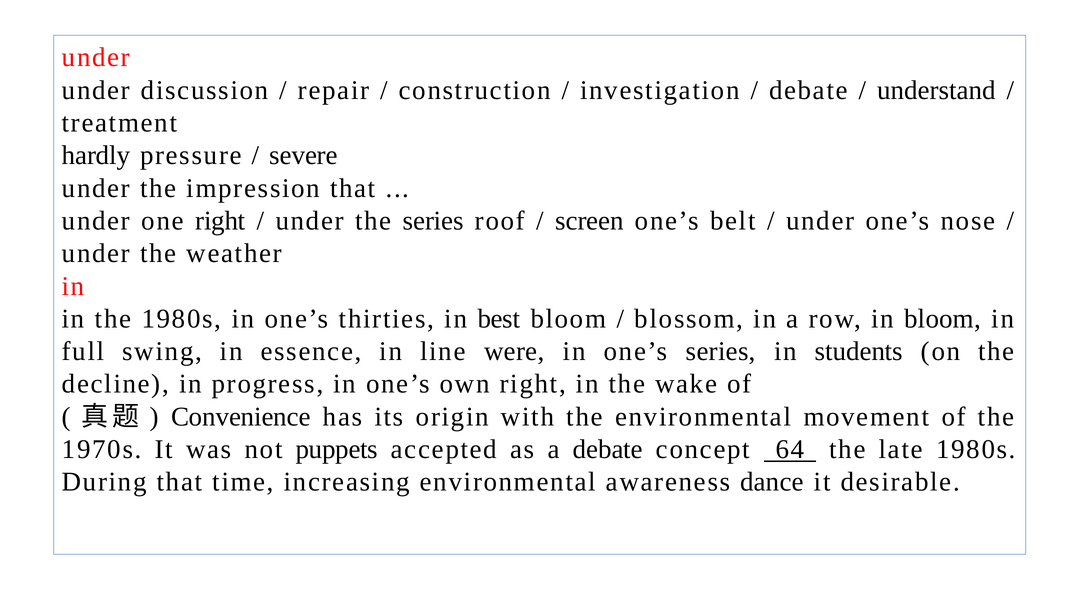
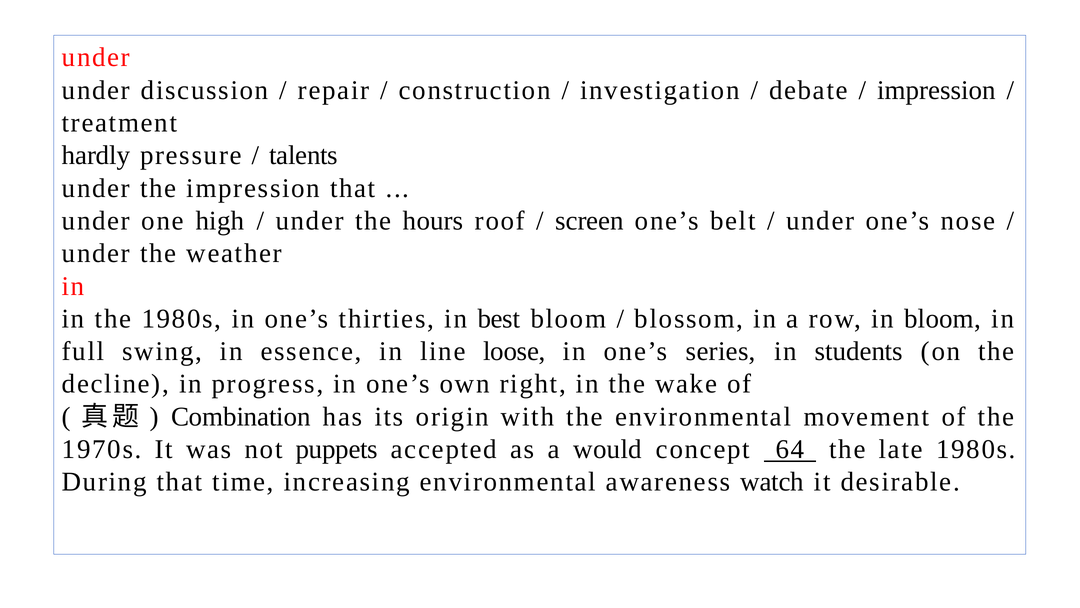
understand: understand -> impression (936, 90)
severe: severe -> talents (304, 155)
one right: right -> high (220, 221)
the series: series -> hours (433, 221)
were: were -> loose (514, 351)
Convenience: Convenience -> Combination (241, 416)
a debate: debate -> would (608, 449)
dance: dance -> watch (772, 482)
